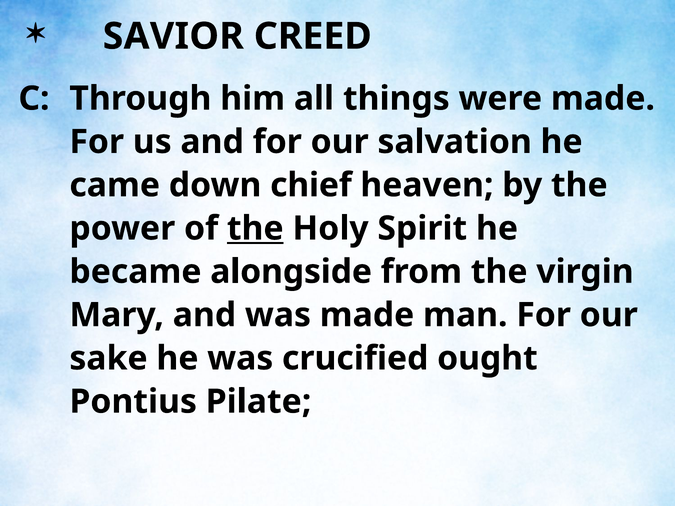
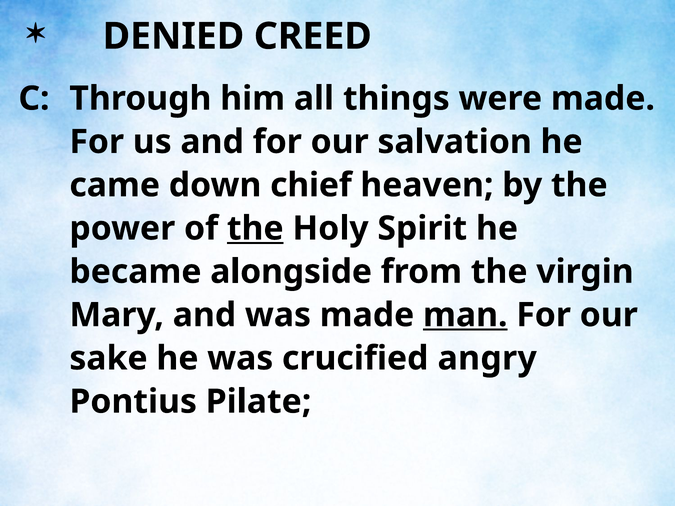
SAVIOR: SAVIOR -> DENIED (173, 36)
man underline: none -> present (465, 315)
ought: ought -> angry (487, 358)
